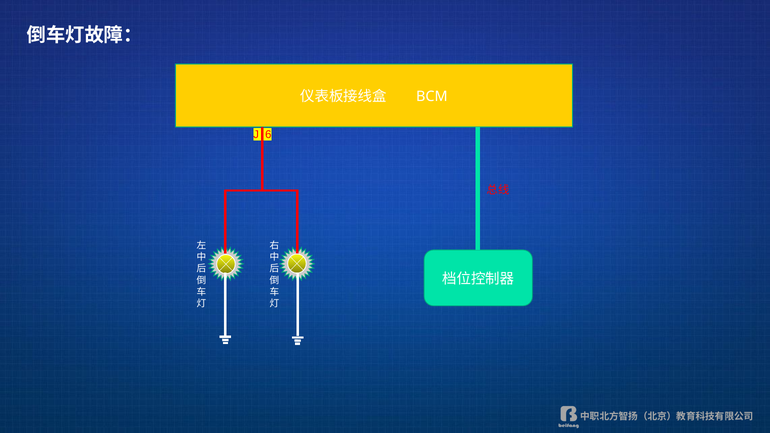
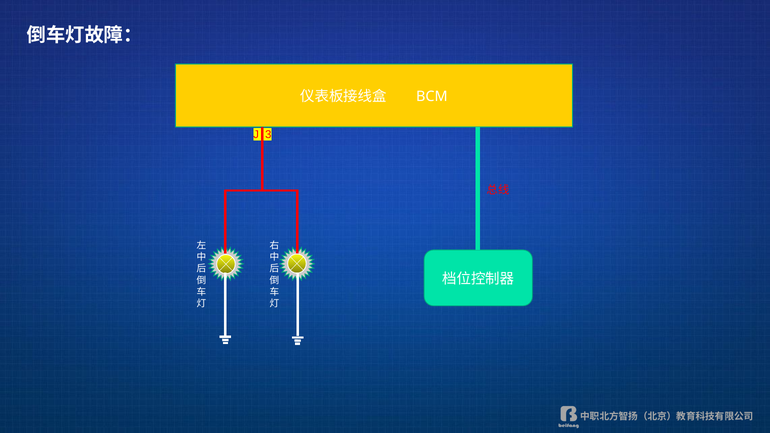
6: 6 -> 3 (268, 135)
